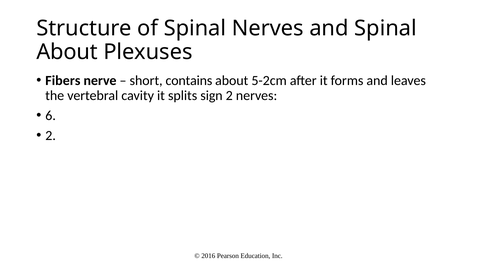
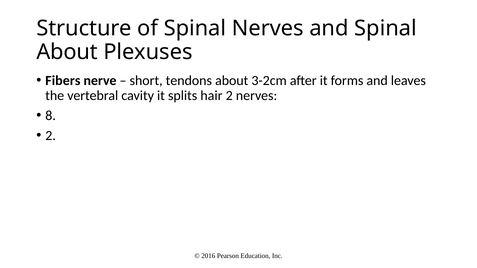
contains: contains -> tendons (189, 81)
5-2cm: 5-2cm -> 3-2cm (269, 81)
sign: sign -> hair (211, 96)
6: 6 -> 8 (51, 116)
